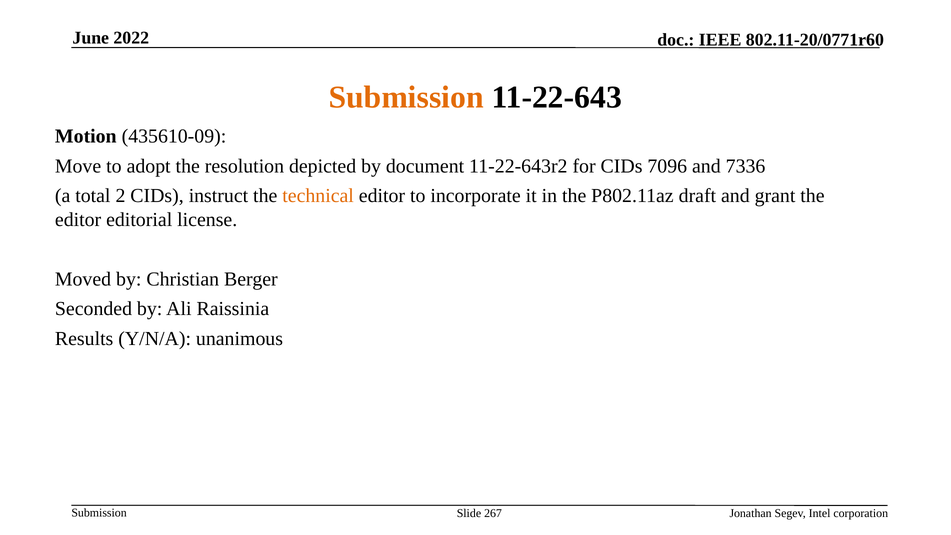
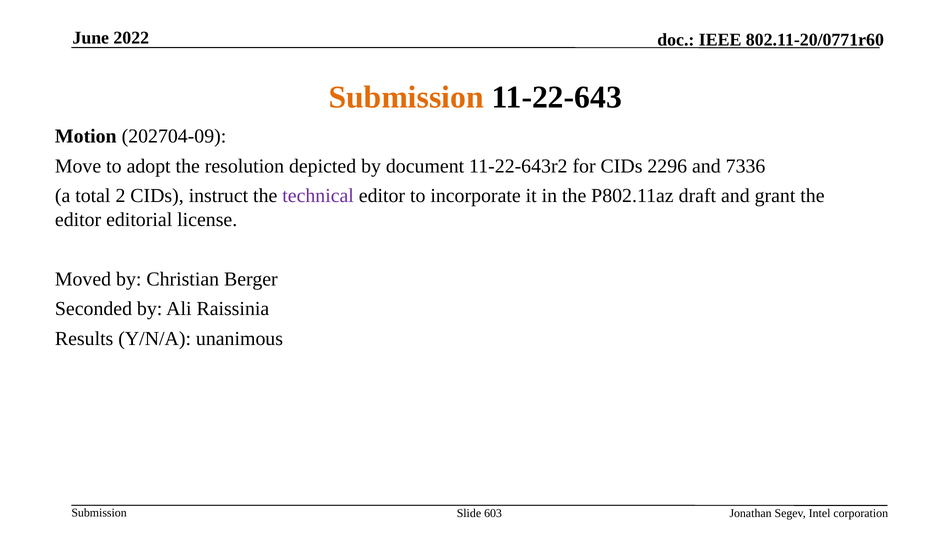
435610-09: 435610-09 -> 202704-09 (174, 136)
7096: 7096 -> 2296 (667, 166)
technical colour: orange -> purple (318, 196)
267: 267 -> 603 (493, 513)
